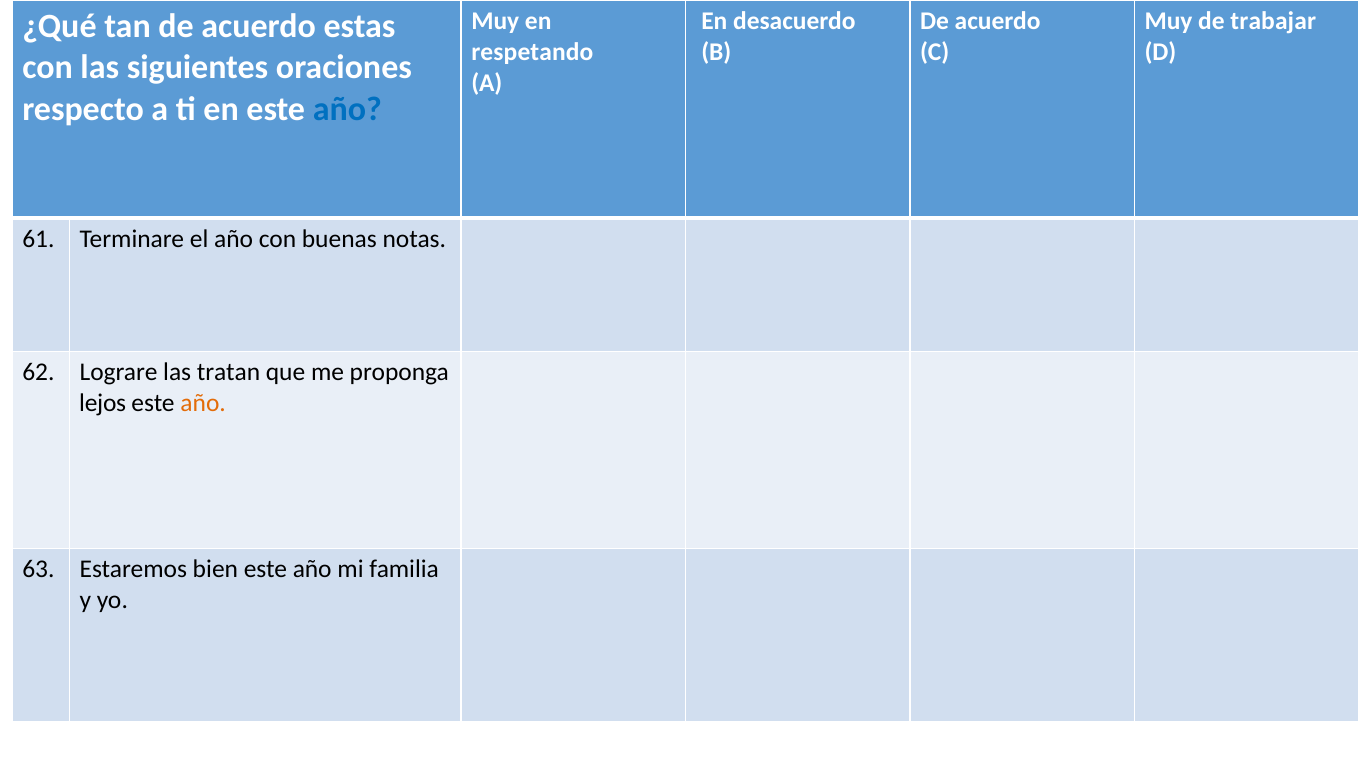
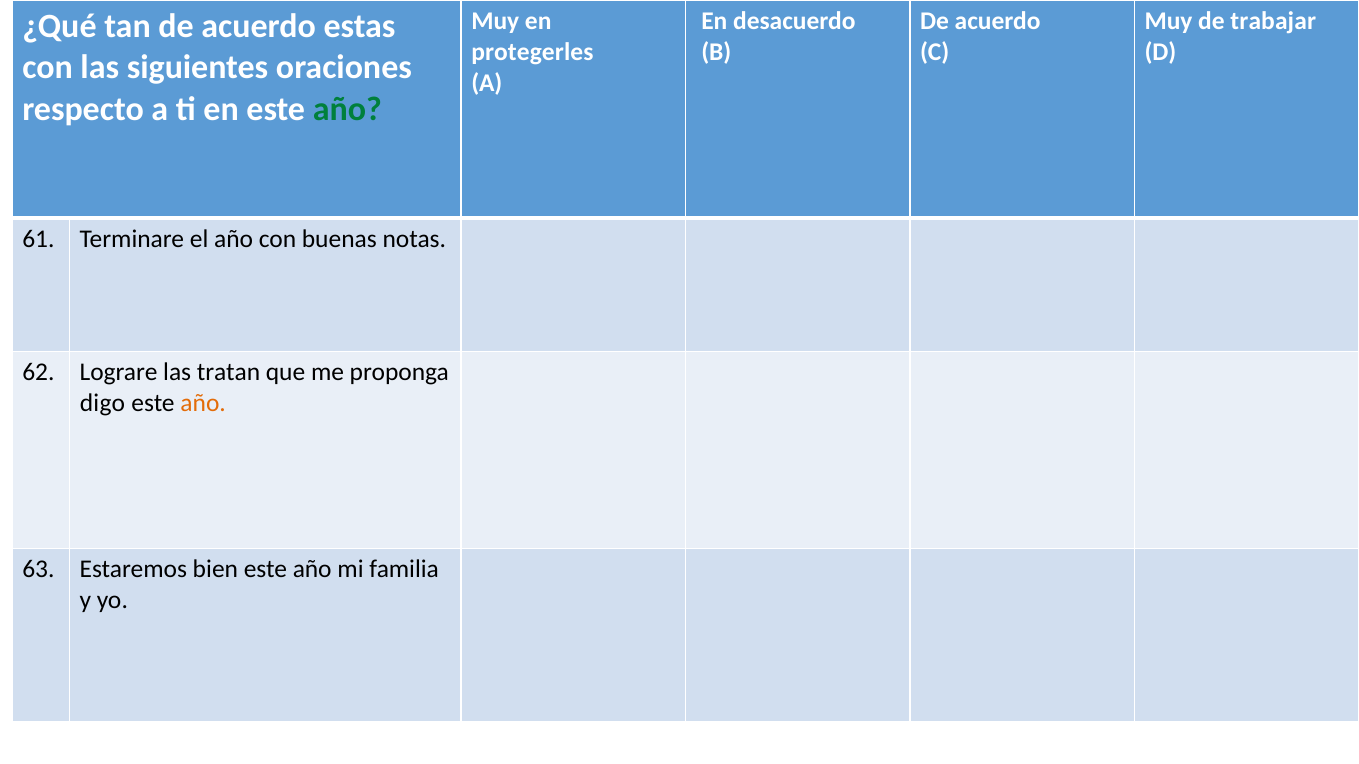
respetando: respetando -> protegerles (532, 52)
año colour: blue -> green (347, 109)
lejos: lejos -> digo (102, 403)
